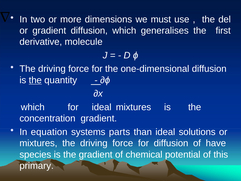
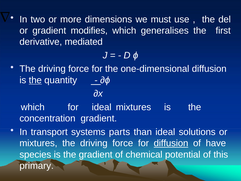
gradient diffusion: diffusion -> modifies (89, 31)
molecule: molecule -> mediated (84, 42)
equation: equation -> transport (49, 132)
diffusion underline: none -> present (171, 143)
